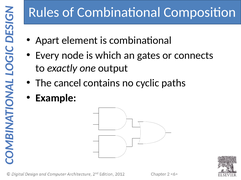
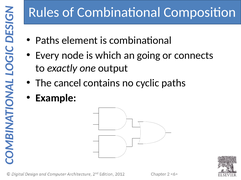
Apart: Apart -> Paths (47, 41)
gates: gates -> going (149, 56)
